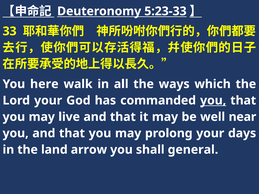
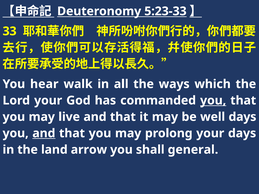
here: here -> hear (44, 84)
well near: near -> days (242, 117)
and underline: none -> present (44, 133)
